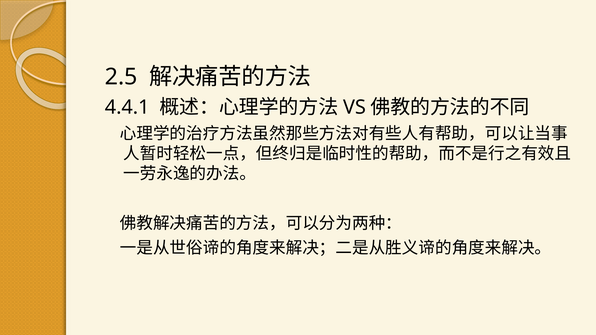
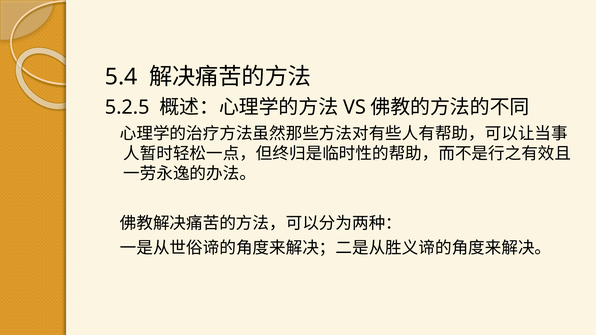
2.5: 2.5 -> 5.4 (121, 77)
4.4.1: 4.4.1 -> 5.2.5 (127, 107)
